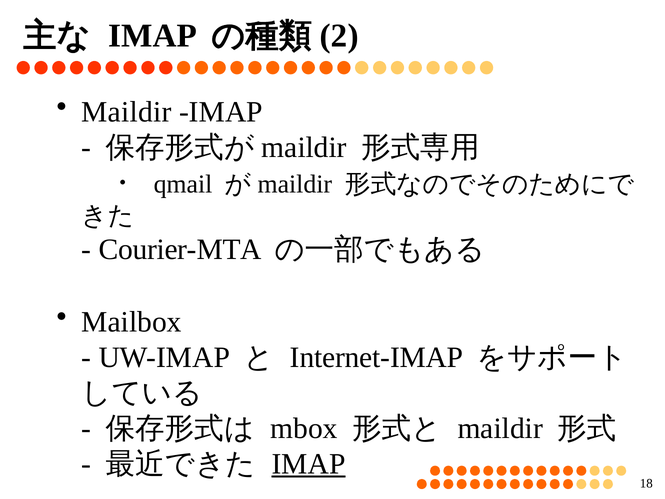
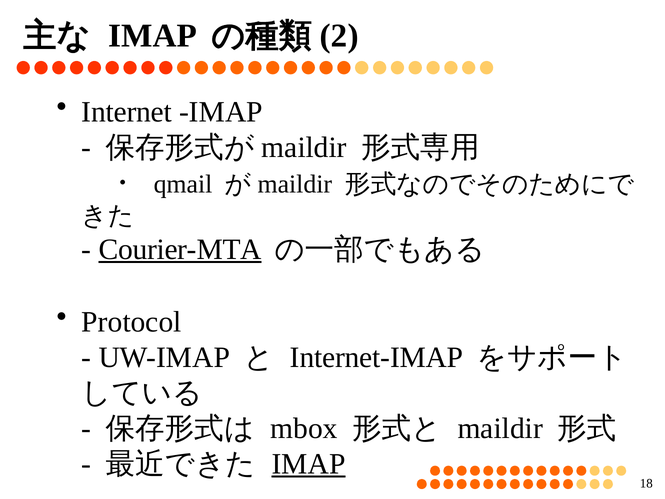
Maildir: Maildir -> Internet (127, 112)
Courier-MTA underline: none -> present (180, 249)
Mailbox: Mailbox -> Protocol (132, 322)
